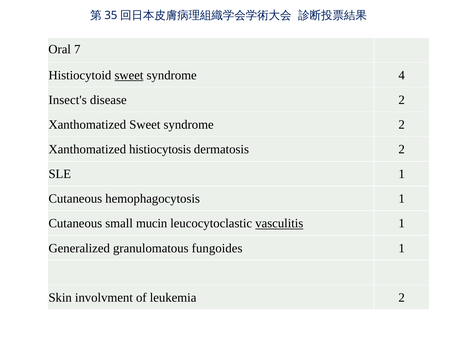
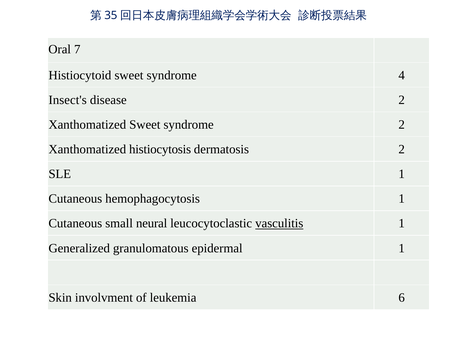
sweet underline: present -> none (129, 75)
mucin: mucin -> neural (152, 223)
fungoides: fungoides -> epidermal (217, 248)
leukemia 2: 2 -> 6 (402, 297)
